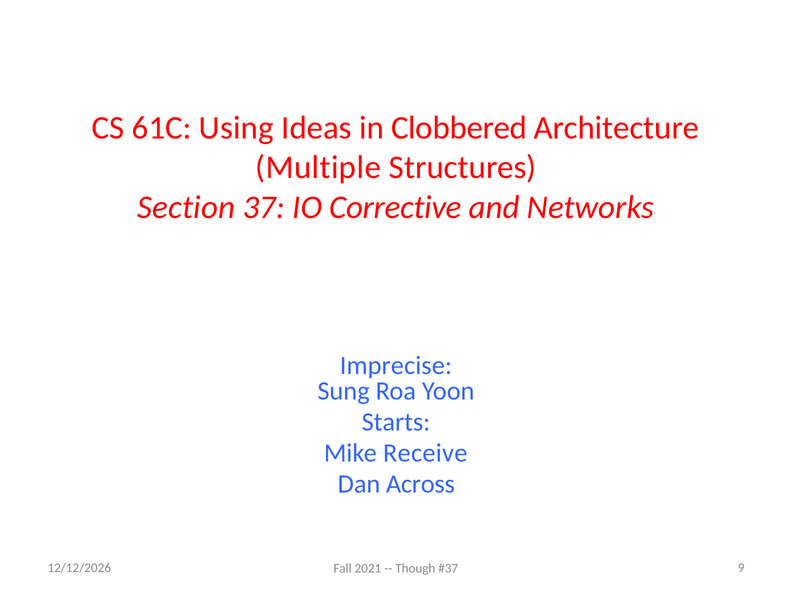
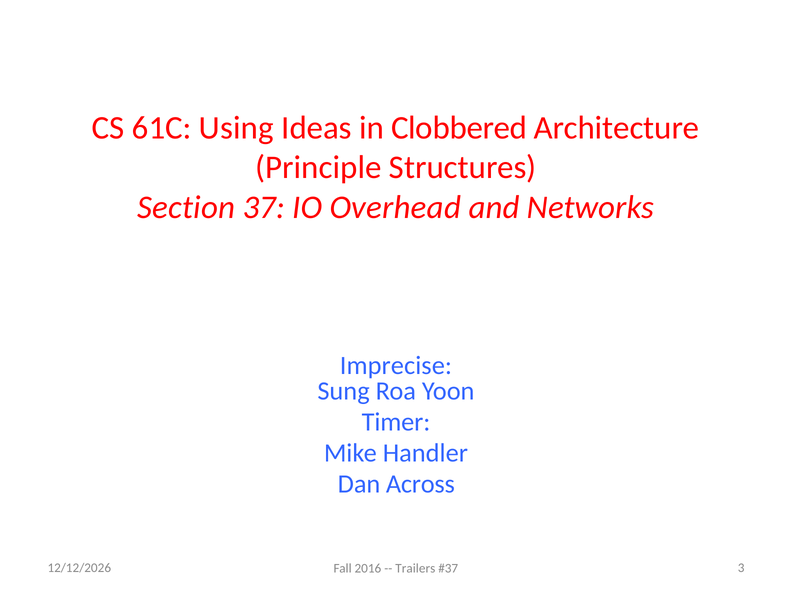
Multiple: Multiple -> Principle (318, 168)
Corrective: Corrective -> Overhead (395, 207)
Starts: Starts -> Timer (396, 422)
Receive: Receive -> Handler (425, 453)
9: 9 -> 3 (741, 568)
2021: 2021 -> 2016 (368, 568)
Though: Though -> Trailers (415, 568)
